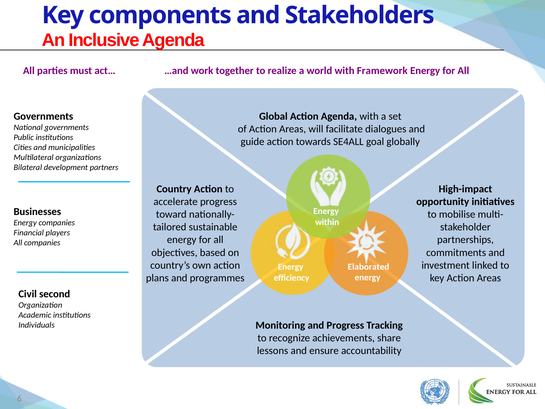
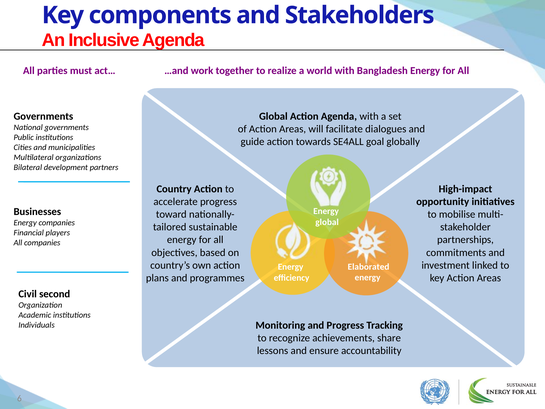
Framework: Framework -> Bangladesh (382, 71)
within: within -> global (327, 222)
